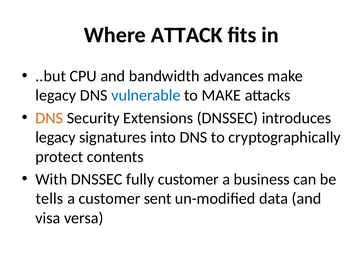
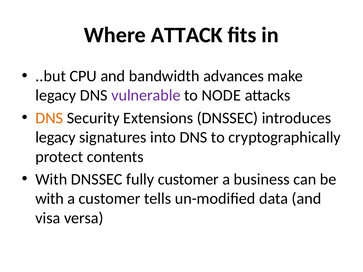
vulnerable colour: blue -> purple (146, 96)
to MAKE: MAKE -> NODE (221, 96)
tells: tells -> with (50, 199)
sent: sent -> tells (158, 199)
